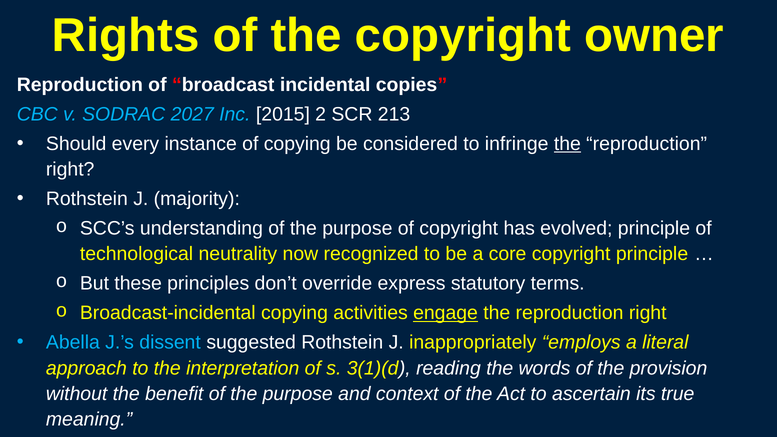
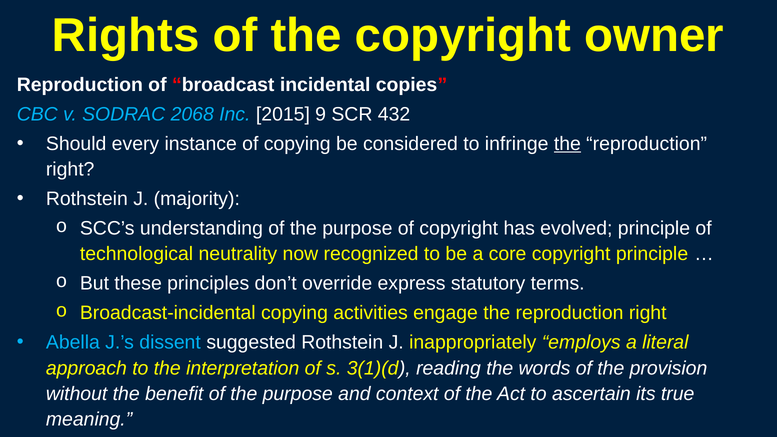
2027: 2027 -> 2068 (192, 114)
2: 2 -> 9 (321, 114)
213: 213 -> 432 (394, 114)
engage underline: present -> none (446, 313)
